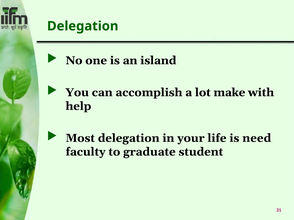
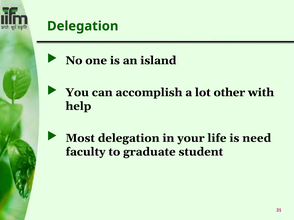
make: make -> other (229, 93)
